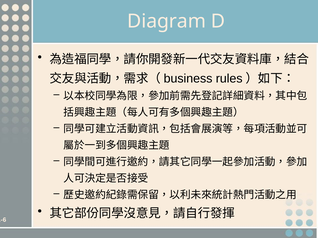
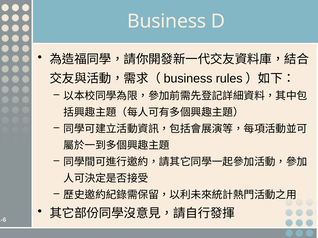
Diagram: Diagram -> Business (167, 21)
